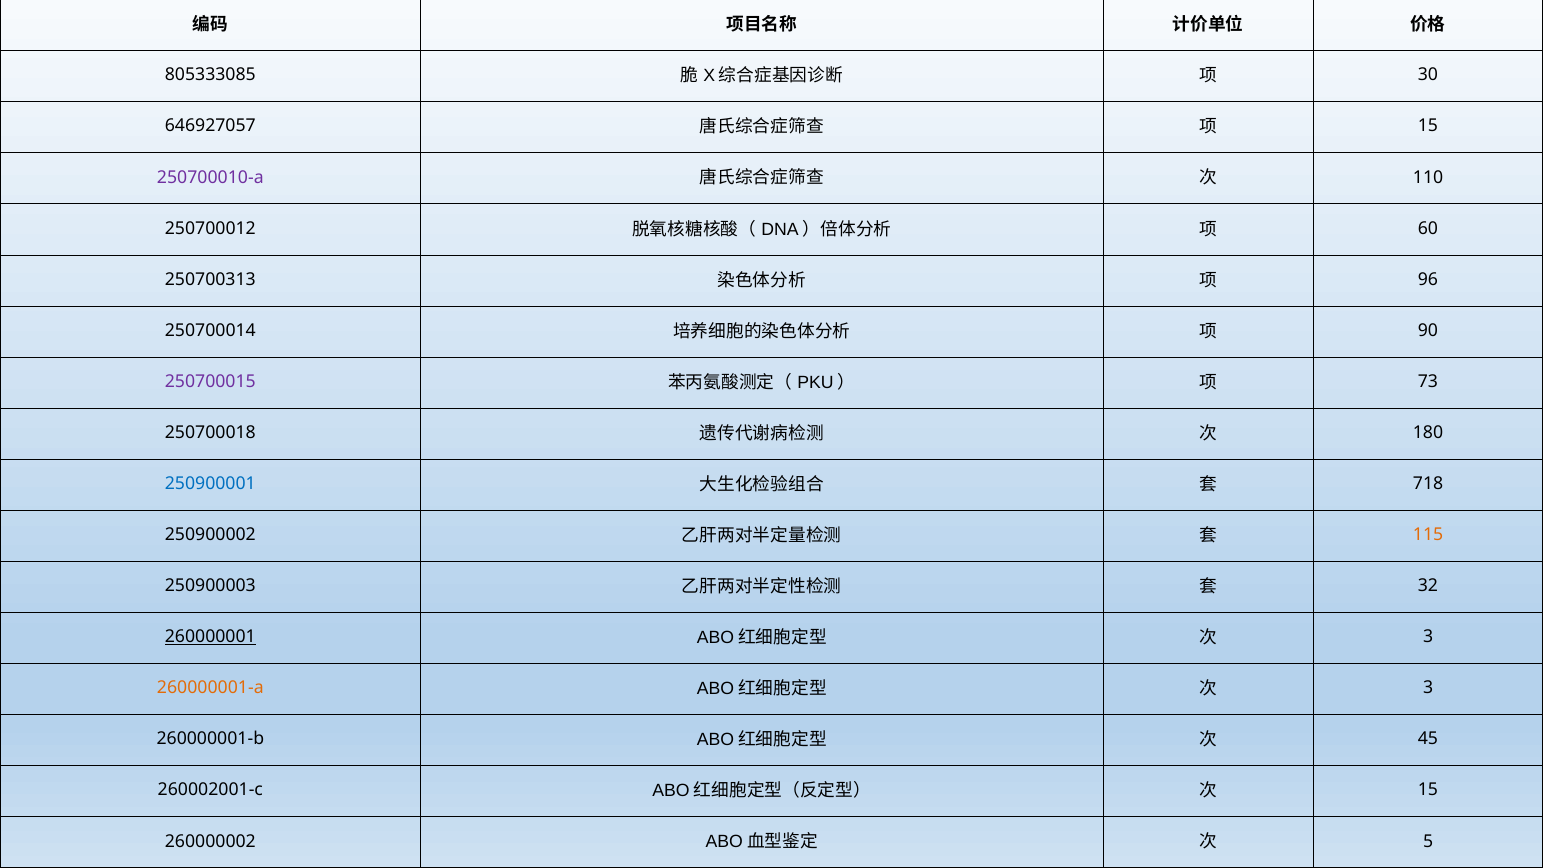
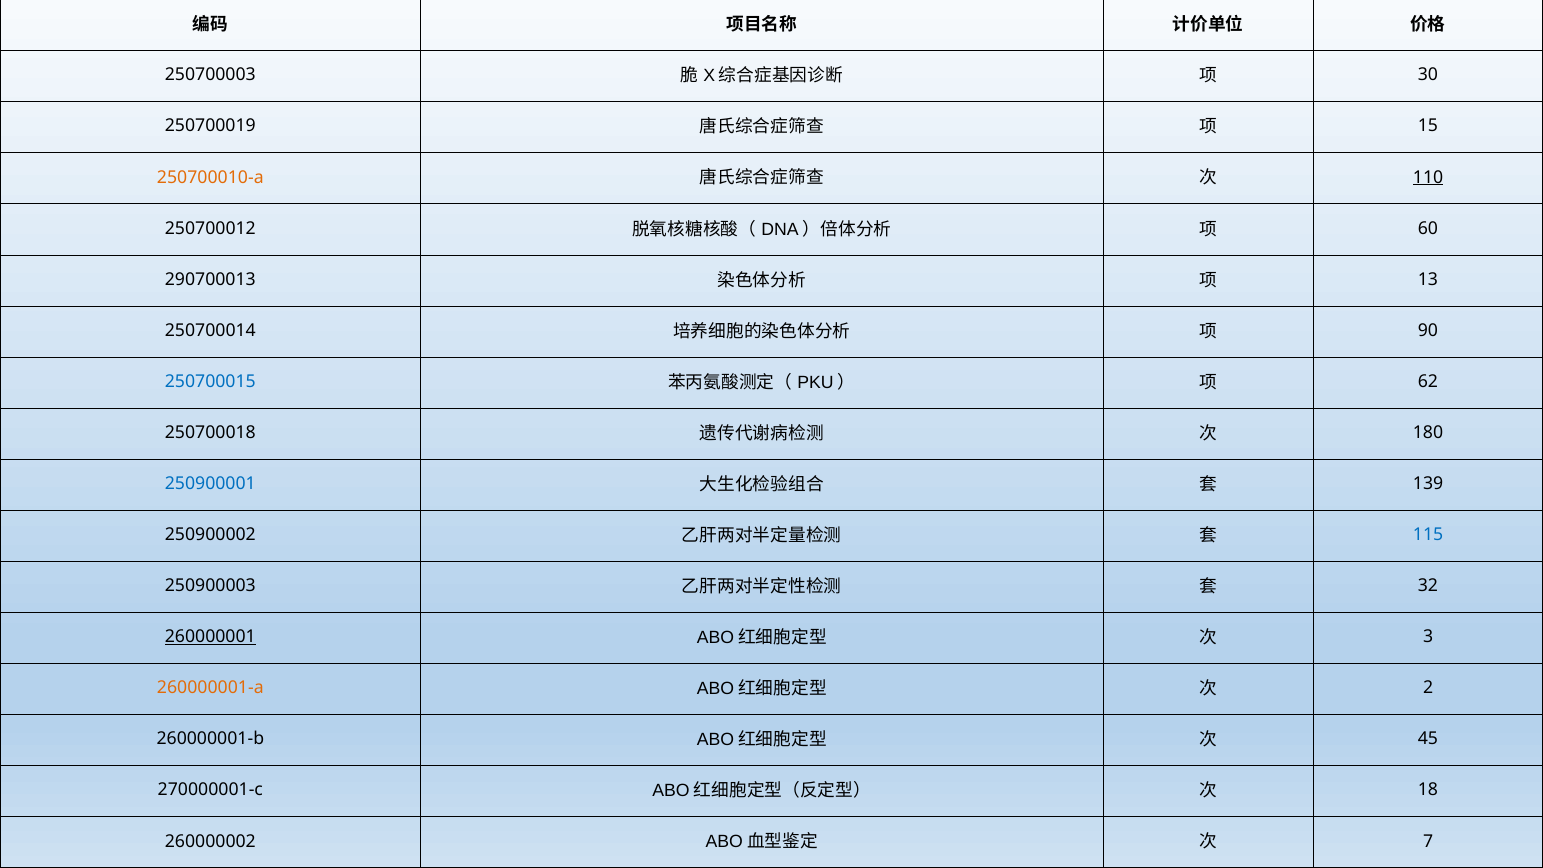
805333085: 805333085 -> 250700003 (210, 75)
646927057: 646927057 -> 250700019 (210, 126)
250700010-a colour: purple -> orange (210, 177)
110 underline: none -> present (1428, 177)
250700313: 250700313 -> 290700013 (210, 279)
96: 96 -> 13 (1428, 279)
250700015 colour: purple -> blue (210, 381)
73: 73 -> 62 (1428, 381)
718: 718 -> 139 (1428, 484)
115 colour: orange -> blue (1428, 535)
3: 3 -> 2 (1428, 688)
260002001-c: 260002001-c -> 270000001-c (210, 790)
15: 15 -> 18 (1428, 790)
5: 5 -> 7 (1428, 841)
